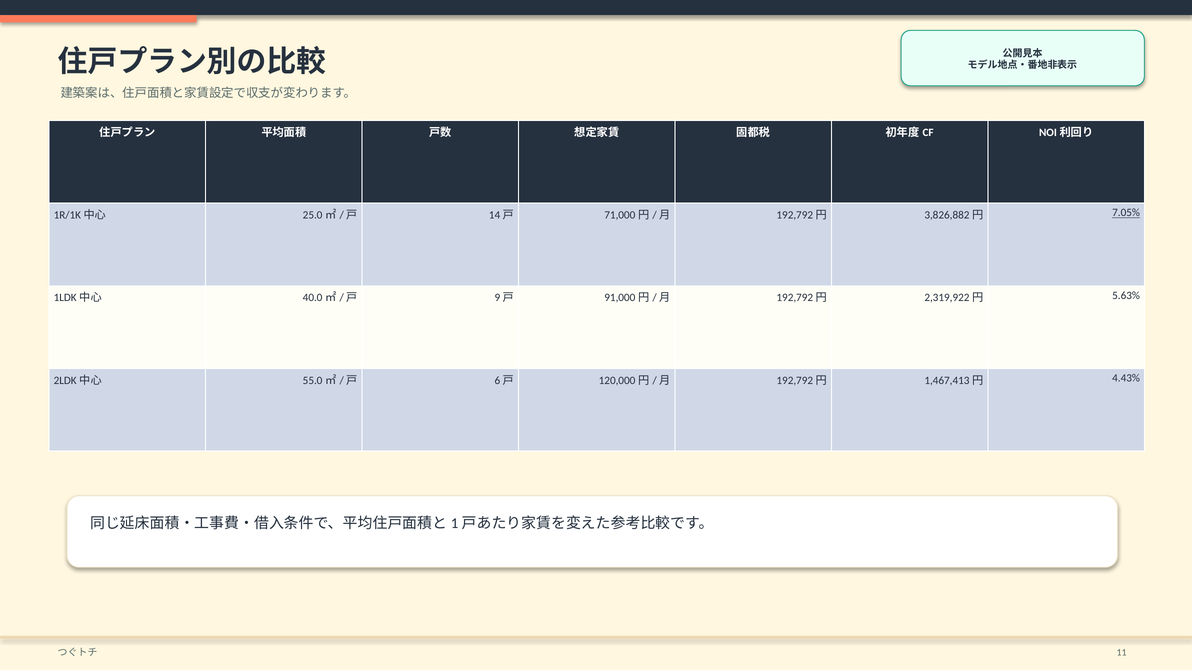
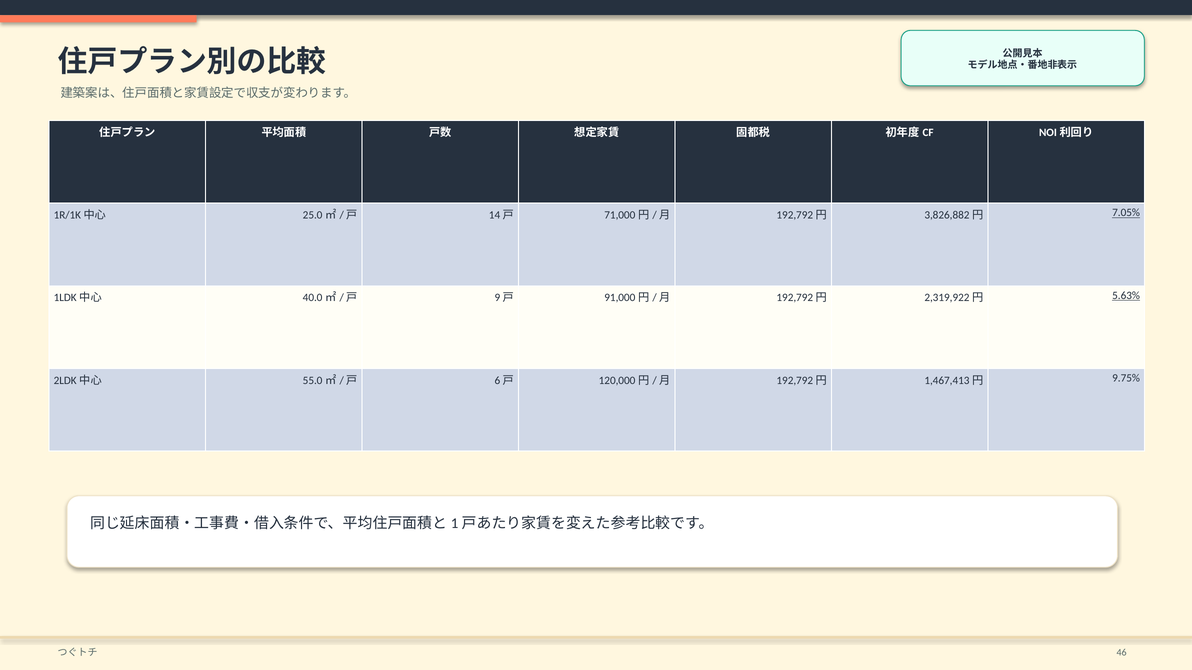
5.63% underline: none -> present (1126, 296)
4.43%: 4.43% -> 9.75% (1126, 378)
11: 11 -> 46 (1122, 653)
